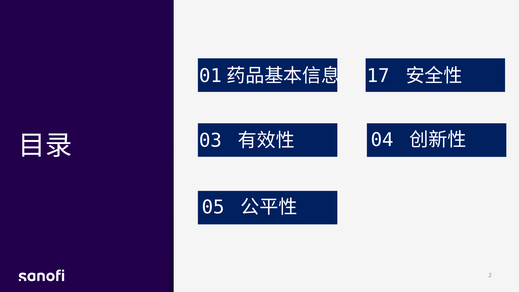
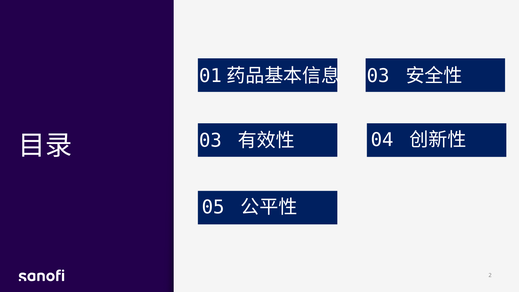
17: 17 -> 03 (378, 76)
